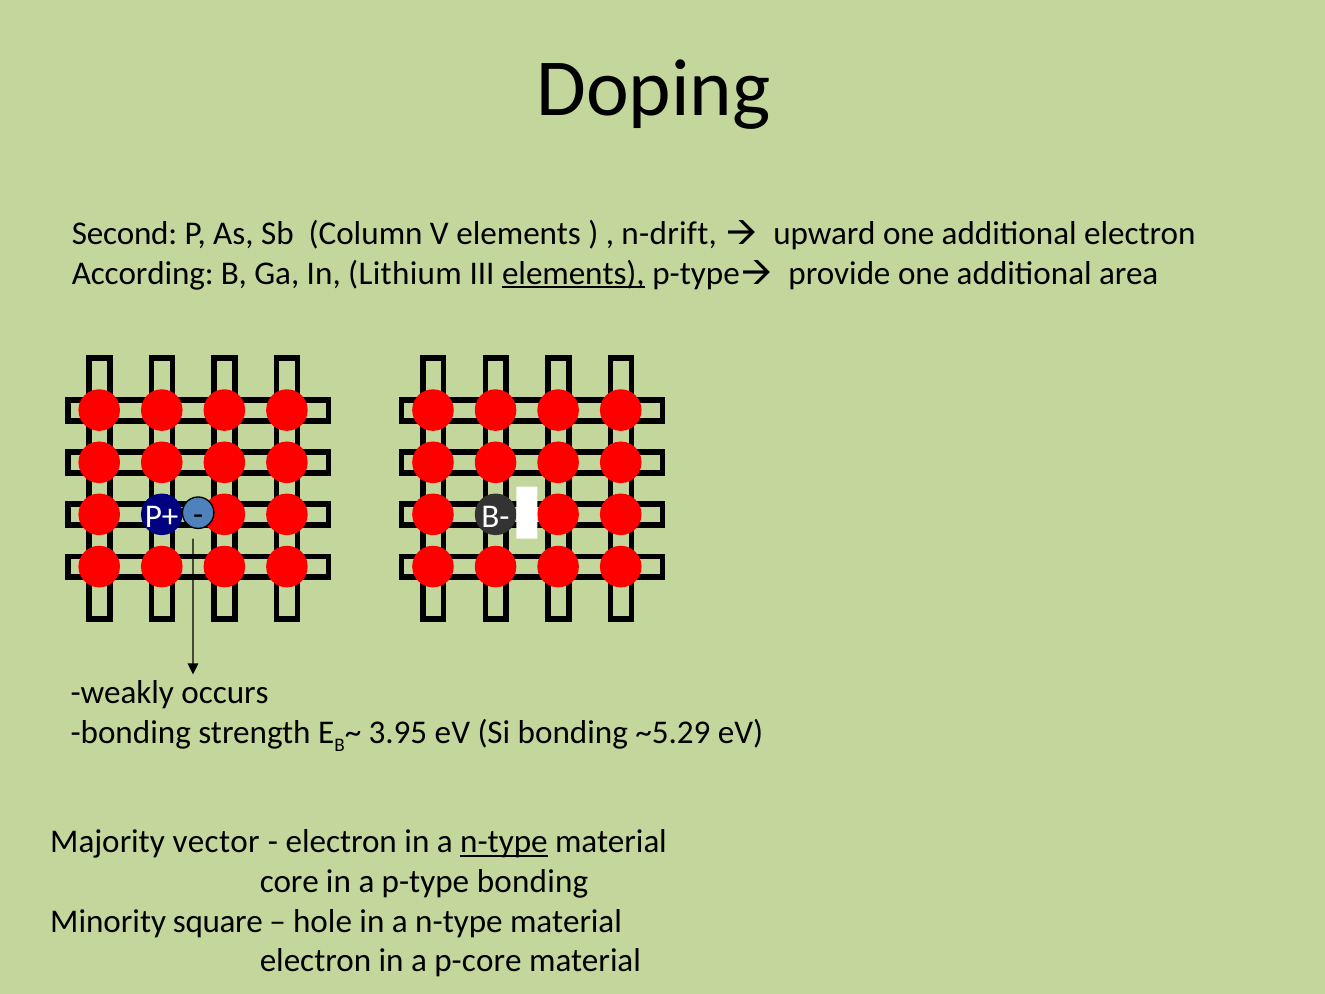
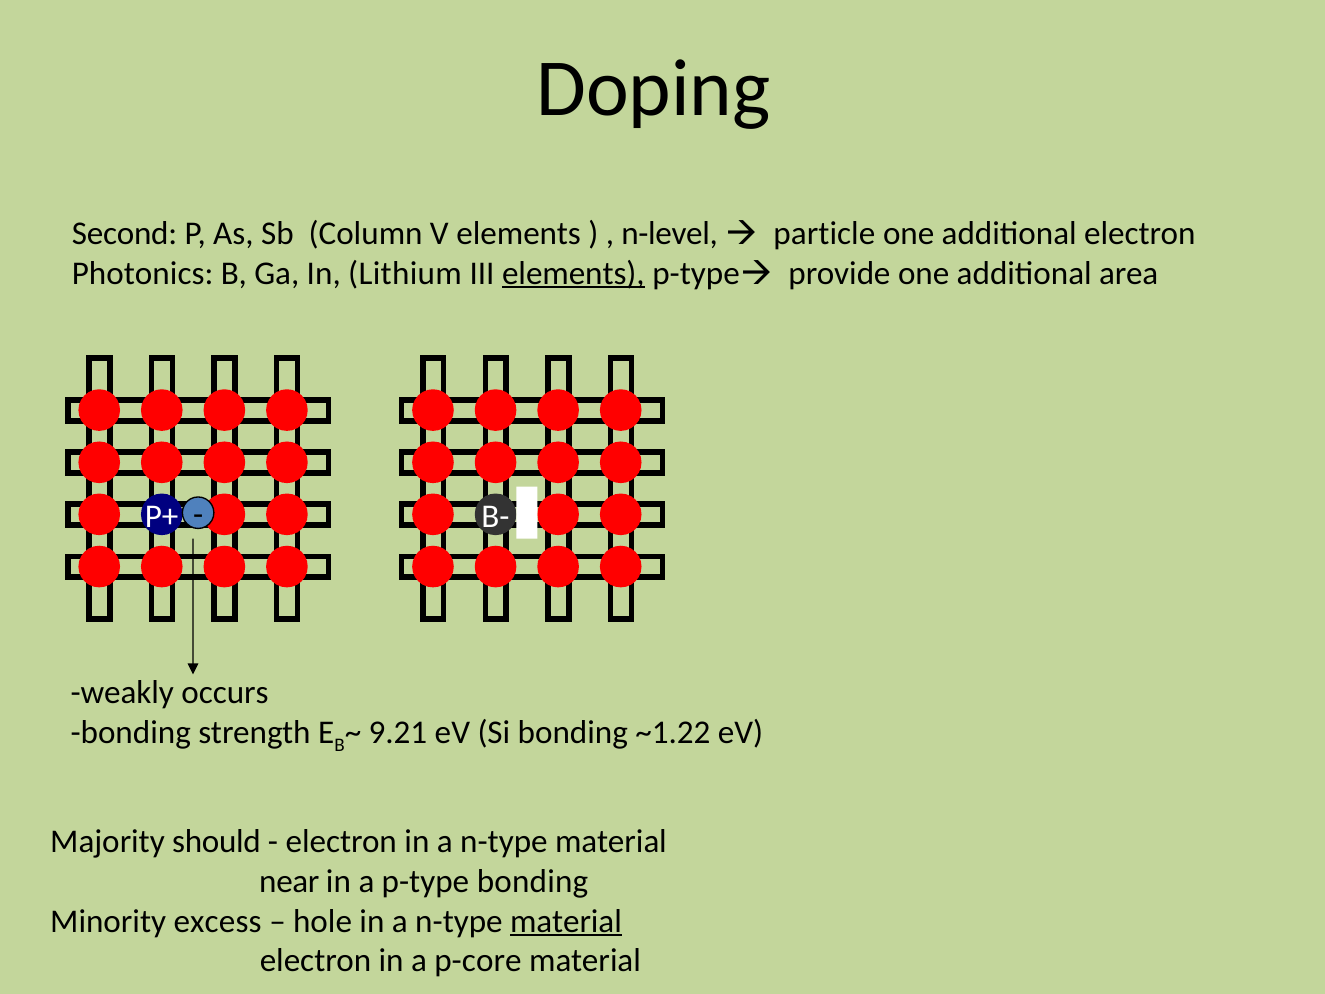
n-drift: n-drift -> n-level (670, 233)
upward: upward -> particle (824, 233)
According: According -> Photonics (143, 273)
3.95: 3.95 -> 9.21 (398, 732)
~5.29: ~5.29 -> ~1.22 (673, 732)
vector: vector -> should (217, 841)
n-type underline: present -> none (504, 841)
core: core -> near (289, 881)
square: square -> excess (218, 921)
material underline: none -> present (566, 921)
